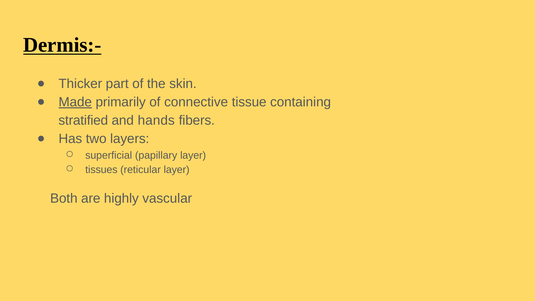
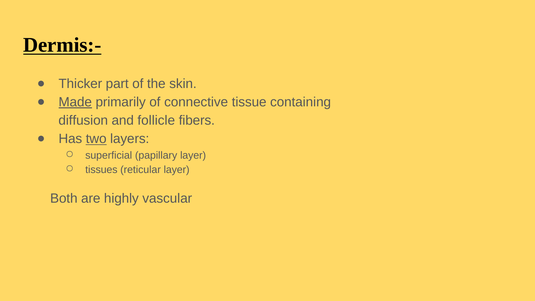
stratified: stratified -> diffusion (83, 120)
hands: hands -> follicle (156, 120)
two underline: none -> present (96, 139)
